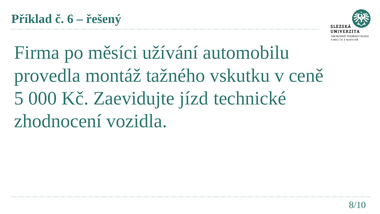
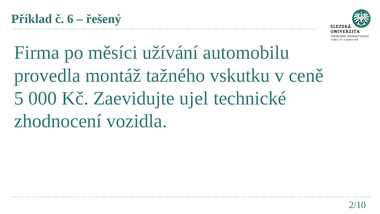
jízd: jízd -> ujel (194, 98)
8/10: 8/10 -> 2/10 (357, 205)
